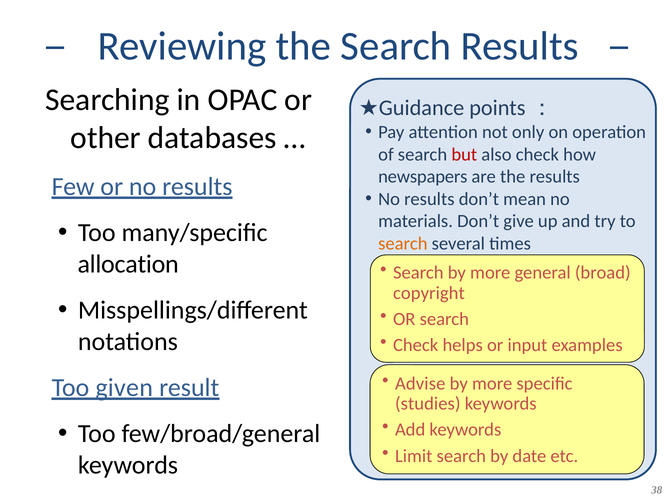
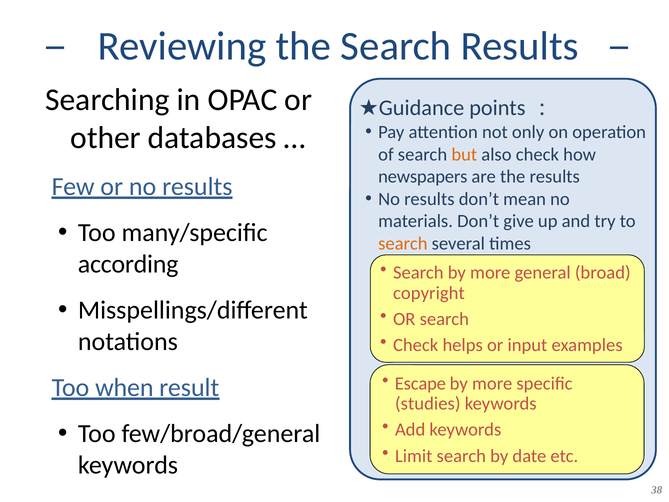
but colour: red -> orange (464, 154)
allocation: allocation -> according (128, 264)
Advise: Advise -> Escape (420, 383)
given: given -> when (124, 387)
